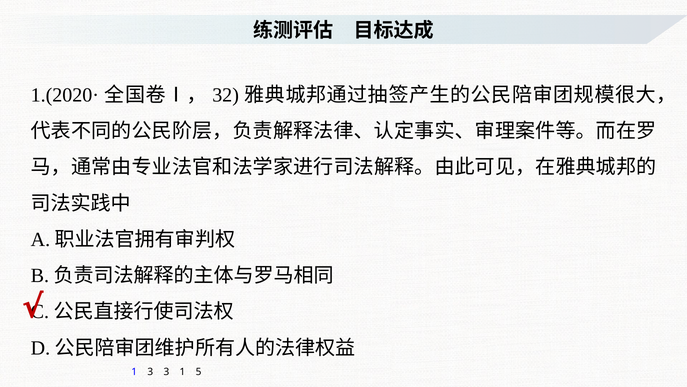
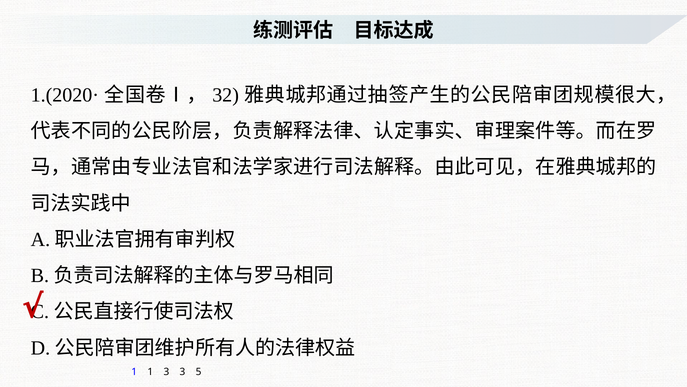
1 3: 3 -> 1 (150, 371)
3 1: 1 -> 3 (182, 371)
